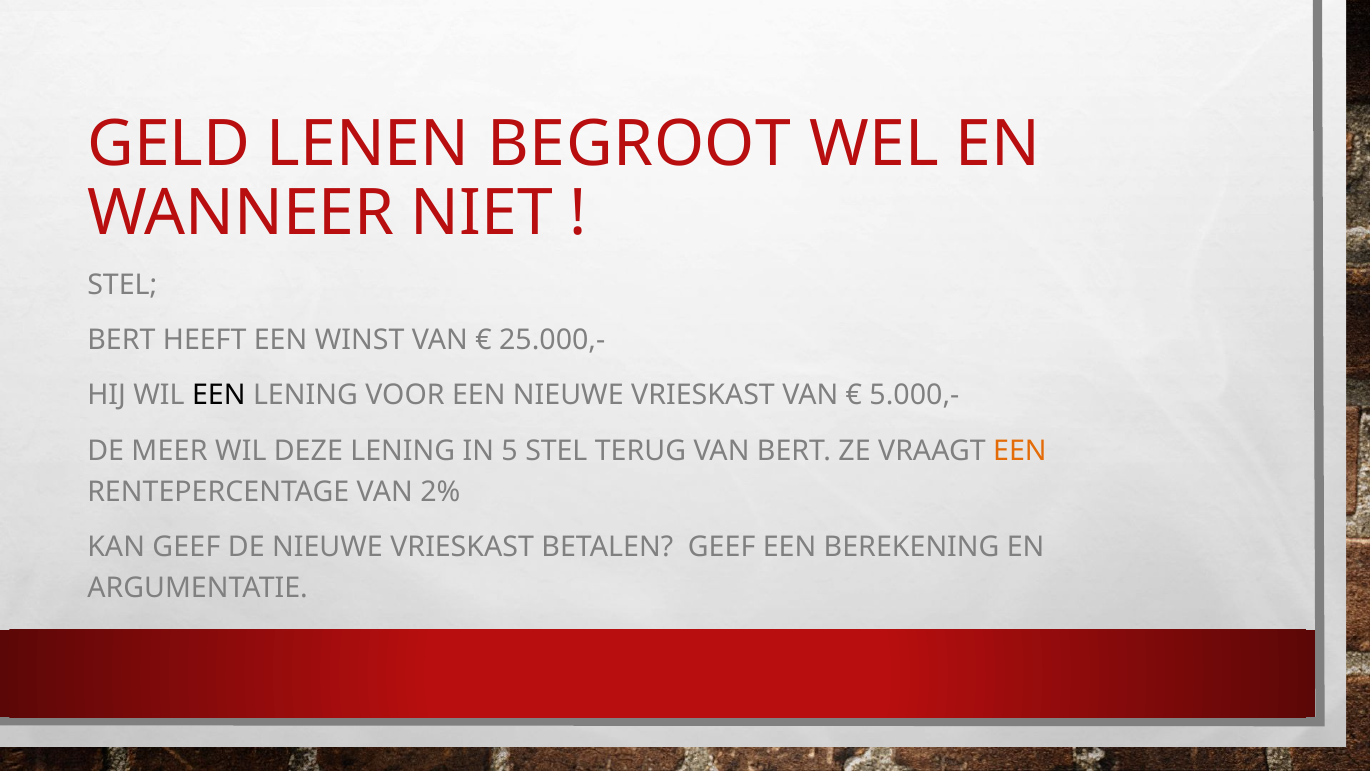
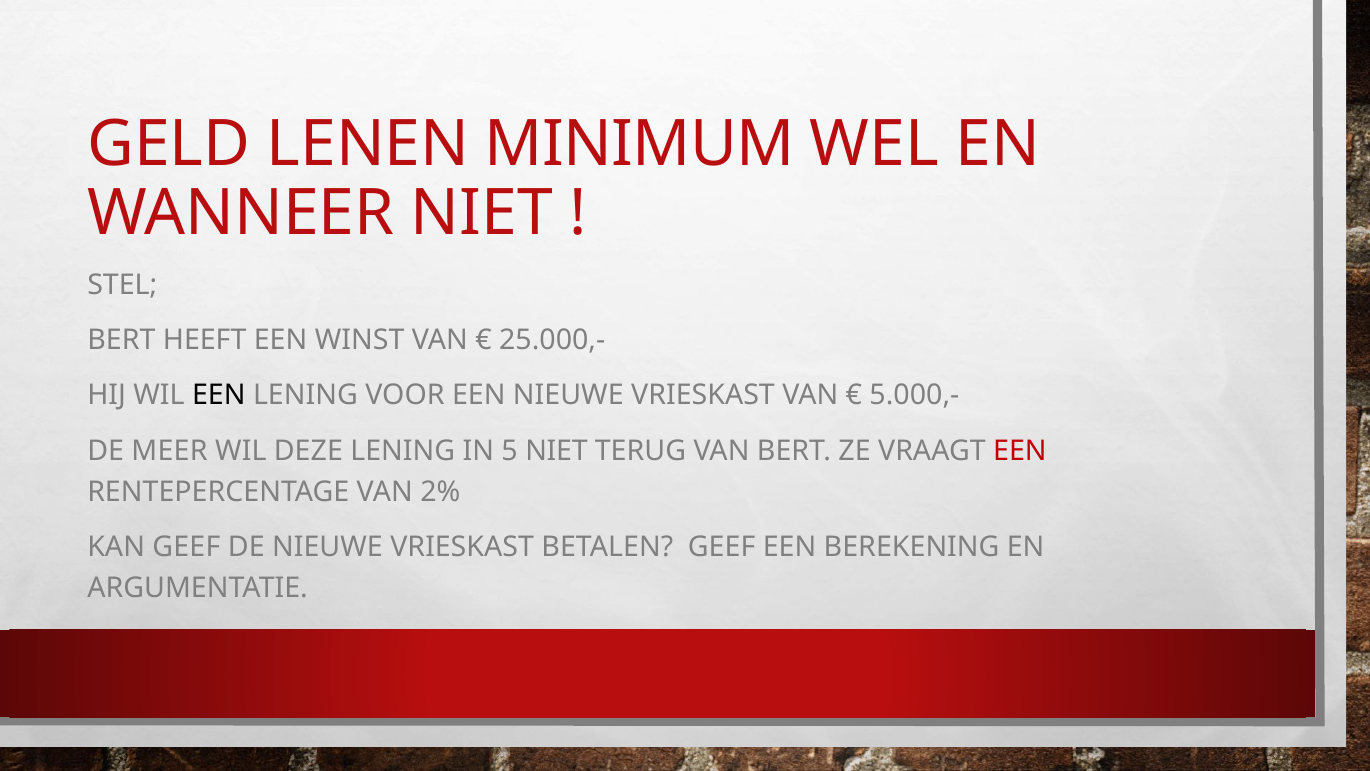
BEGROOT: BEGROOT -> MINIMUM (640, 144)
5 STEL: STEL -> NIET (556, 451)
EEN colour: orange -> red (1020, 451)
